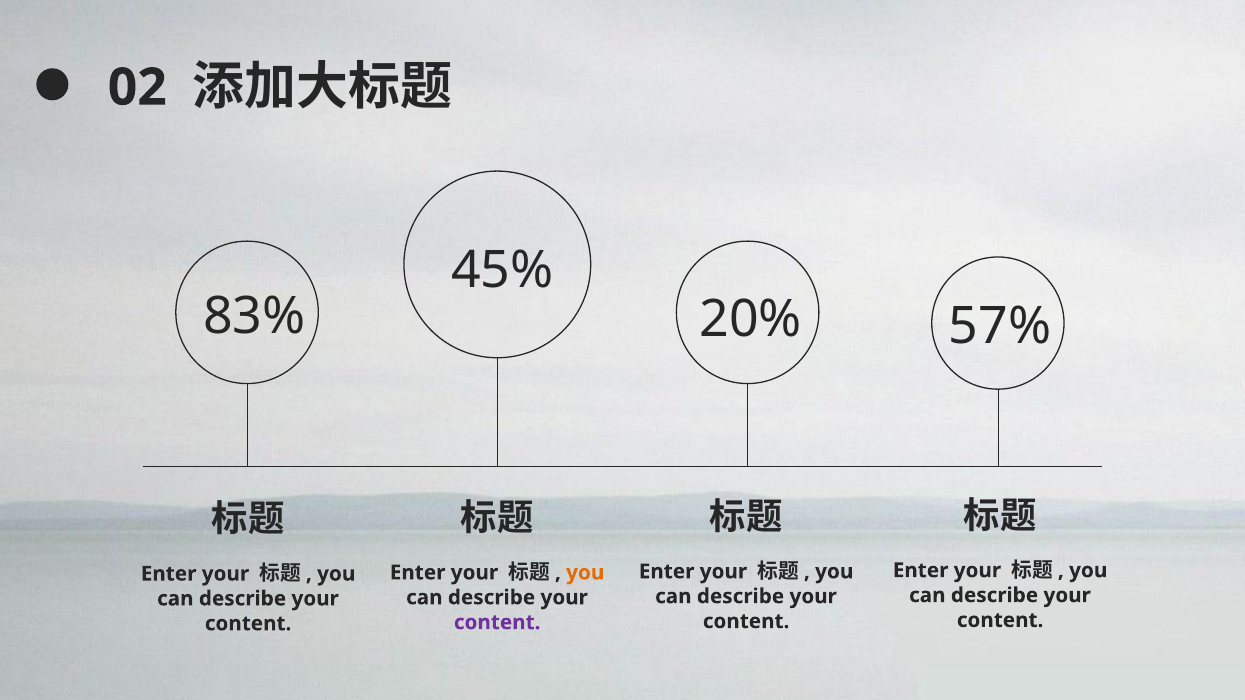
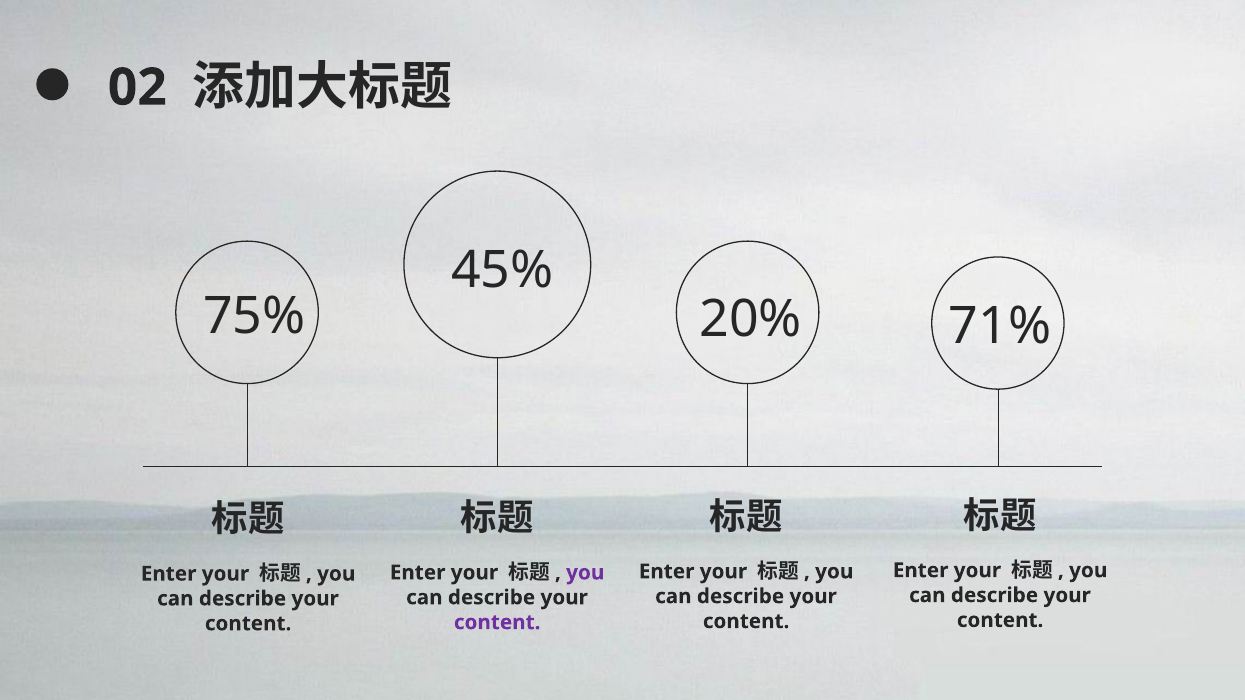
83%: 83% -> 75% (254, 316)
57%: 57% -> 71% (1000, 326)
you colour: orange -> purple (585, 573)
